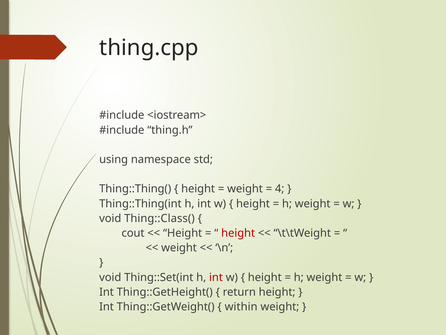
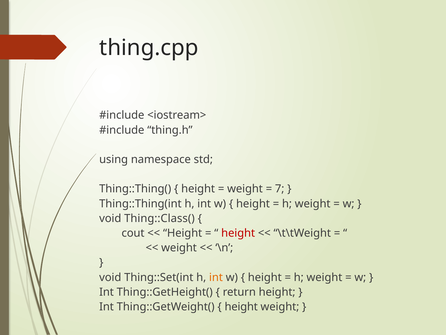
4: 4 -> 7 (280, 189)
int colour: red -> orange (216, 277)
within: within -> height (241, 306)
